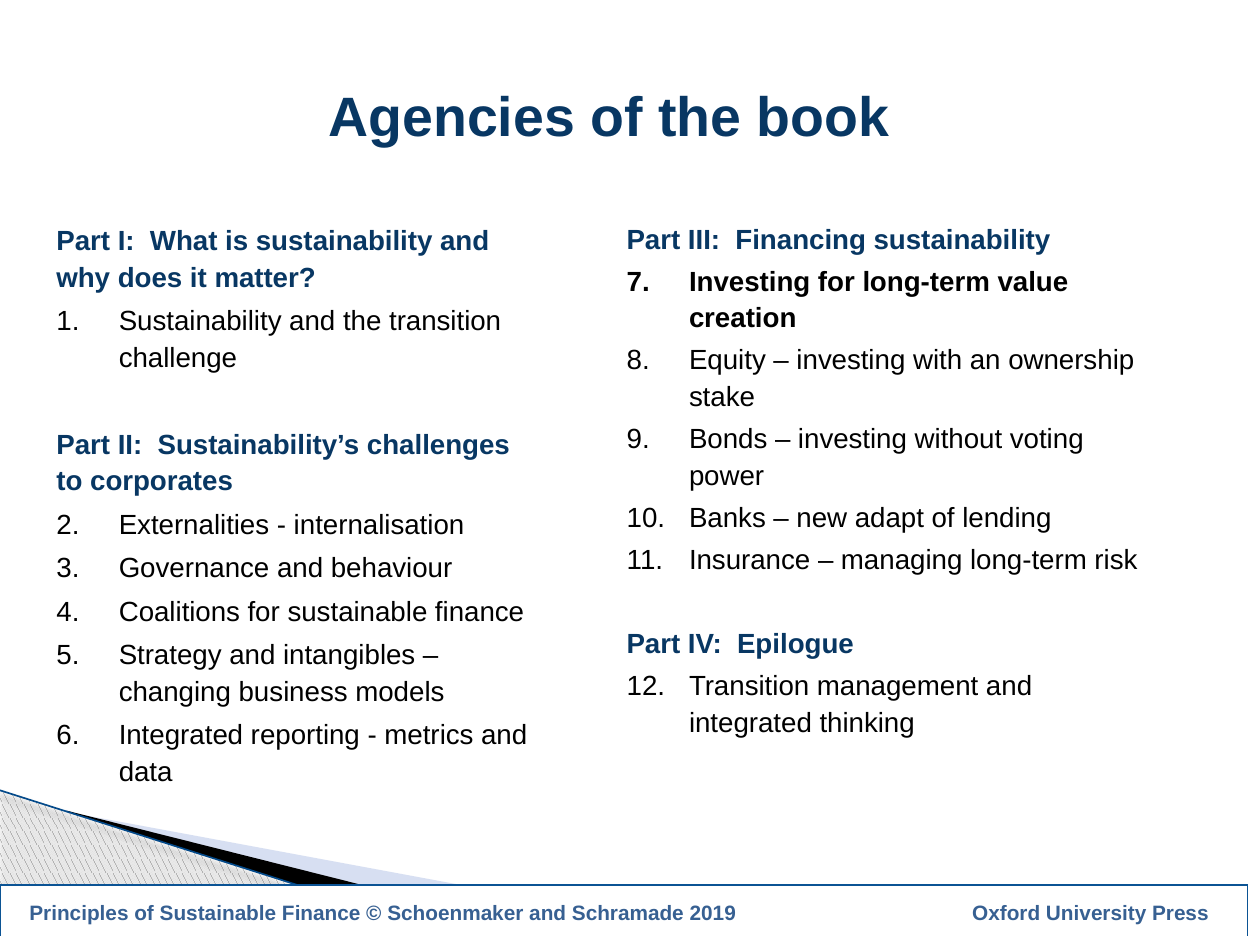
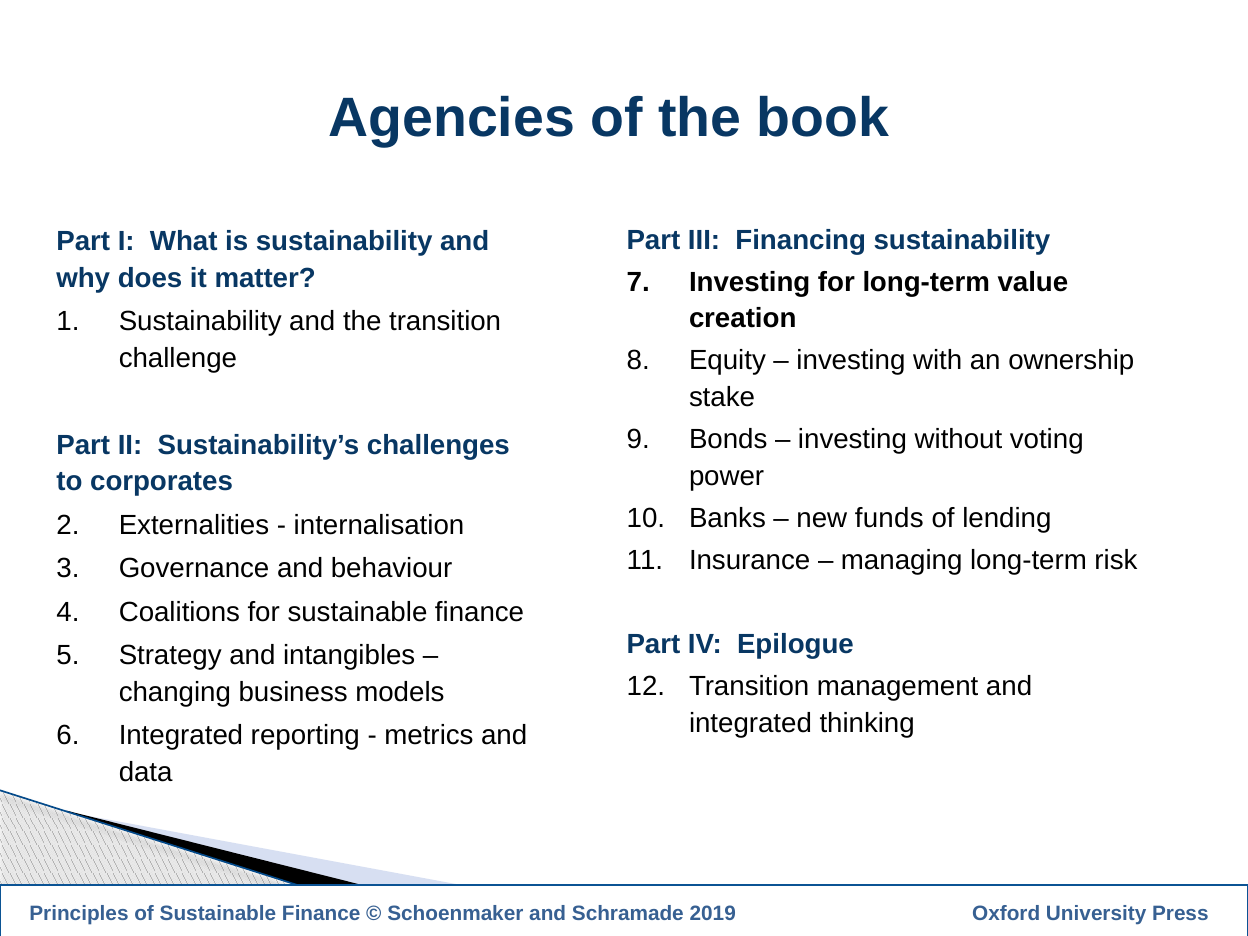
adapt: adapt -> funds (889, 518)
